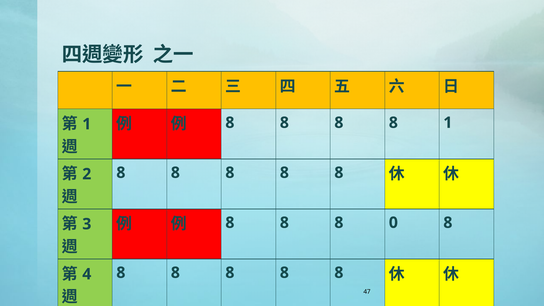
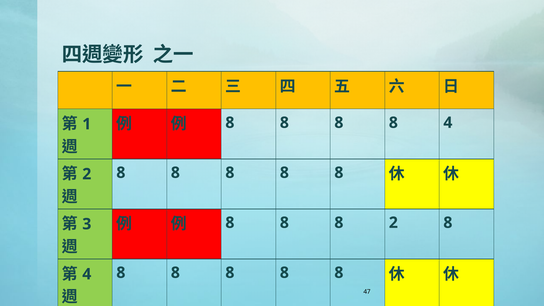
8 1: 1 -> 4 (448, 123)
8 0: 0 -> 2 (393, 223)
